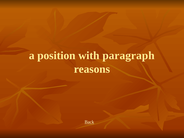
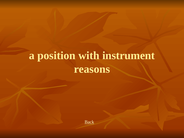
paragraph: paragraph -> instrument (129, 56)
